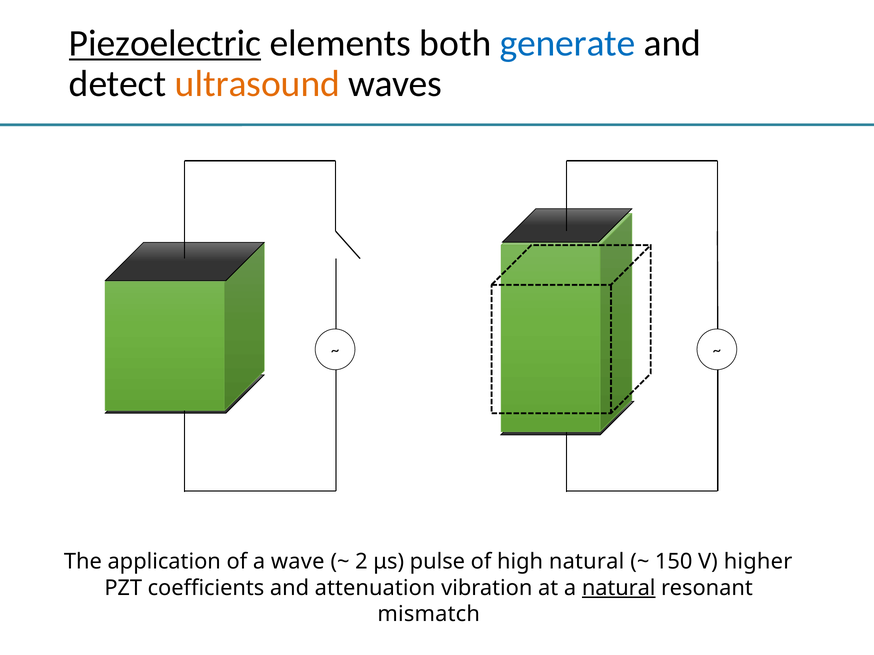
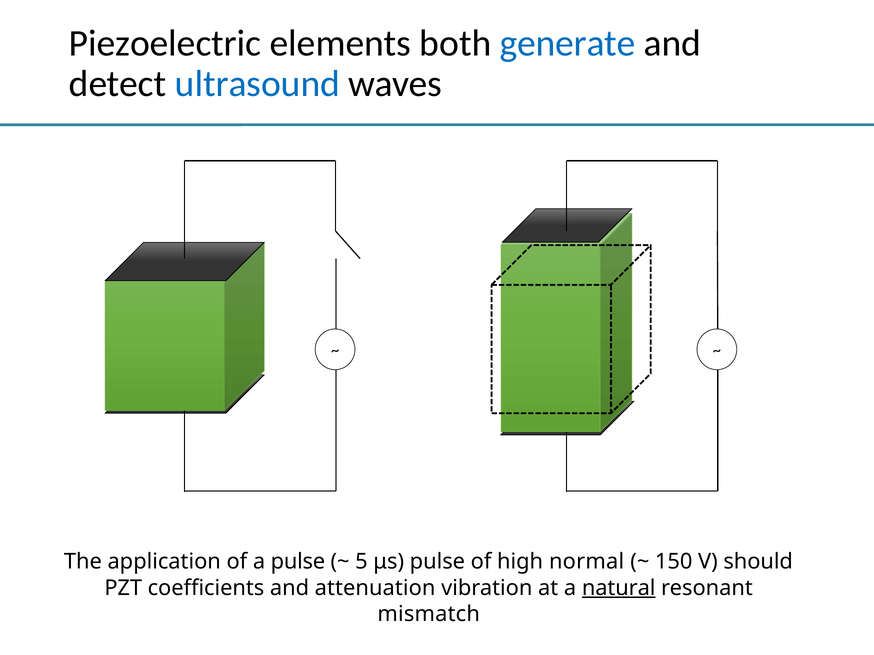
Piezoelectric underline: present -> none (165, 43)
ultrasound colour: orange -> blue (257, 84)
a wave: wave -> pulse (298, 562)
2: 2 -> 5 (361, 562)
high natural: natural -> normal (587, 562)
higher: higher -> should (758, 562)
